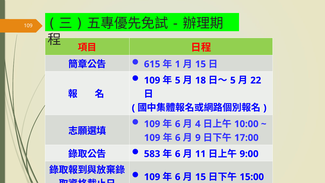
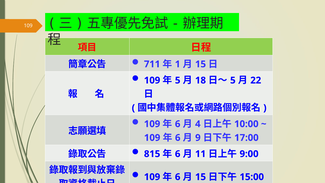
615: 615 -> 711 (152, 64)
583: 583 -> 815 (152, 154)
